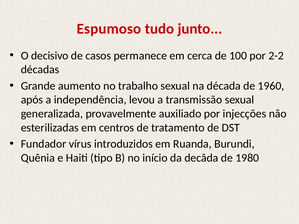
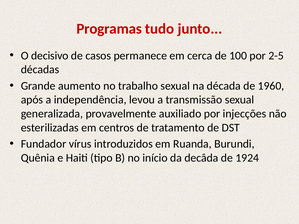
Espumoso: Espumoso -> Programas (109, 29)
2-2: 2-2 -> 2-5 (276, 56)
1980: 1980 -> 1924 (247, 158)
